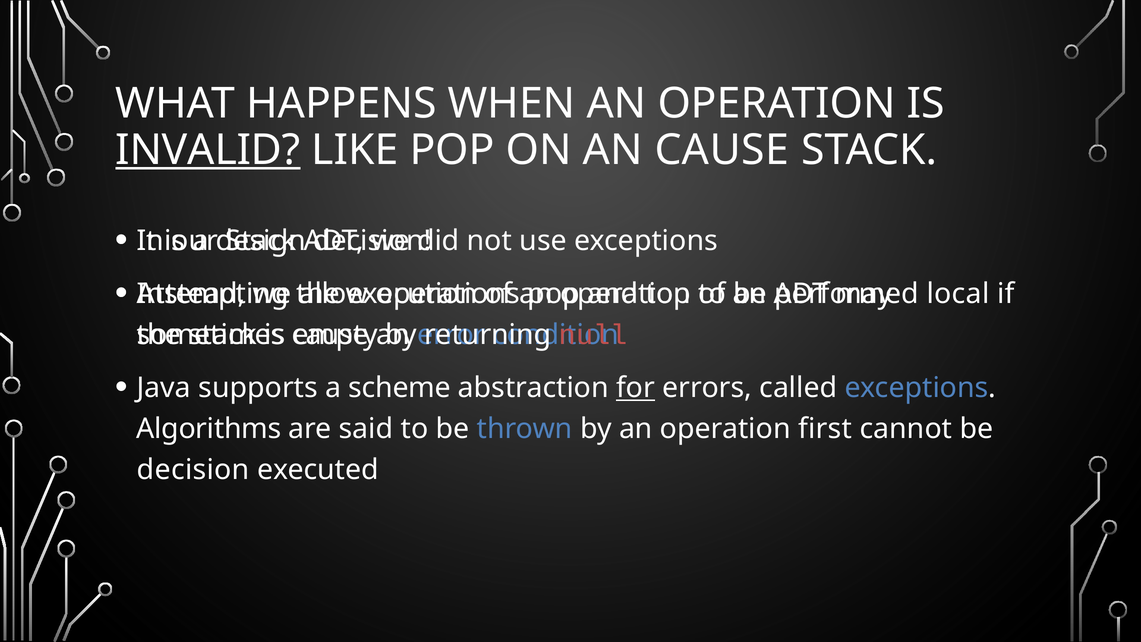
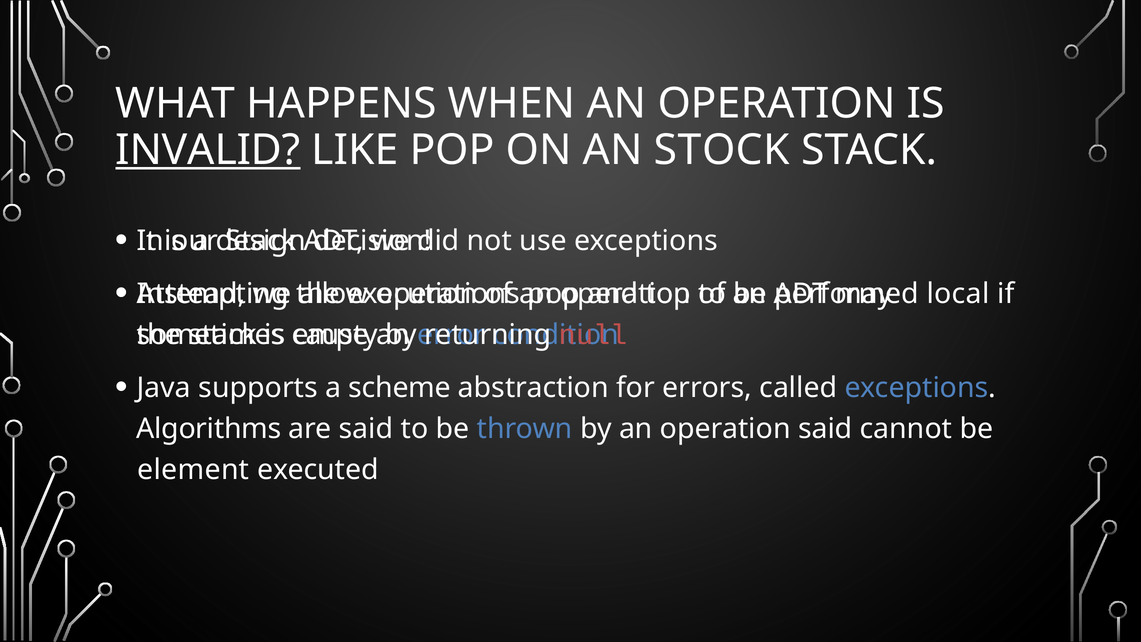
AN CAUSE: CAUSE -> STOCK (722, 150)
for underline: present -> none (636, 388)
operation first: first -> said (825, 429)
decision: decision -> element (193, 470)
